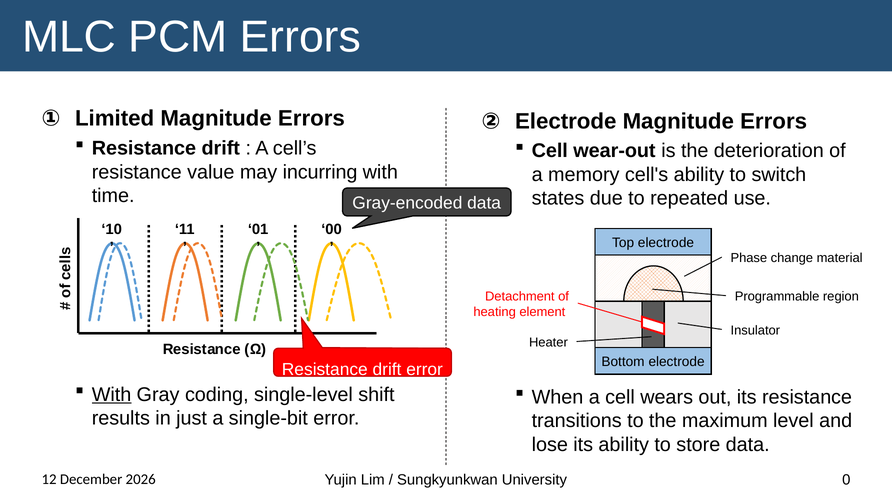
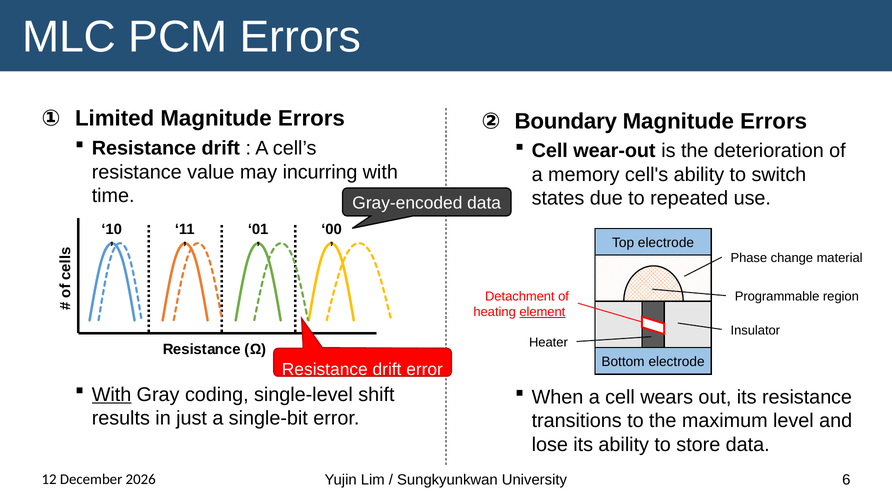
Electrode: Electrode -> Boundary (566, 121)
element underline: none -> present (542, 312)
0: 0 -> 6 (846, 479)
